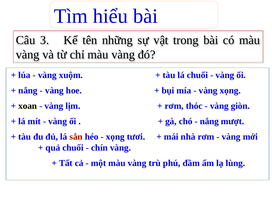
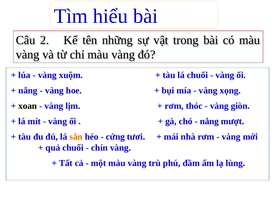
3: 3 -> 2 (45, 40)
sắn colour: red -> orange (76, 137)
xọng: xọng -> cứng (115, 137)
